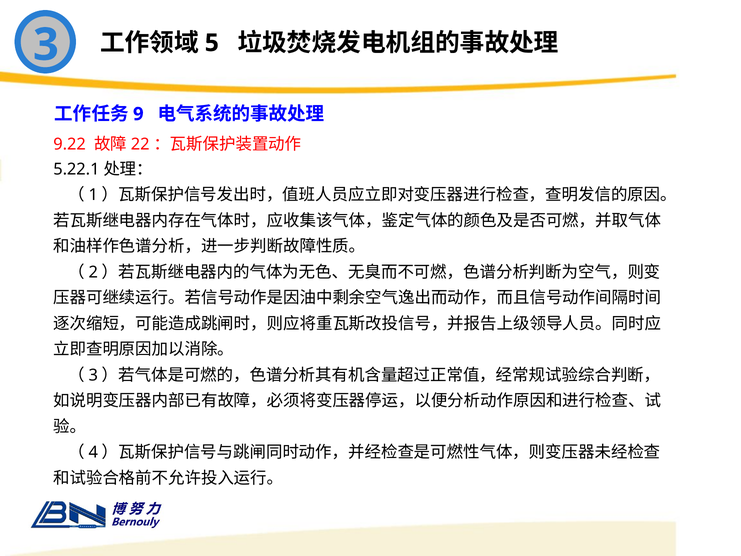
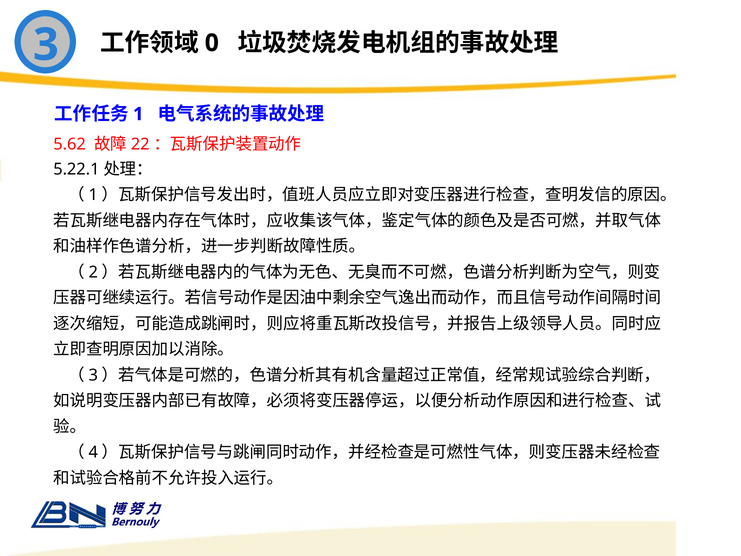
5: 5 -> 0 (212, 43)
9: 9 -> 1 (138, 114)
9.22: 9.22 -> 5.62 (70, 144)
